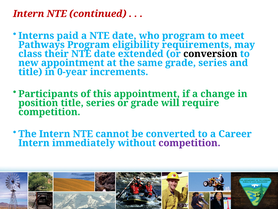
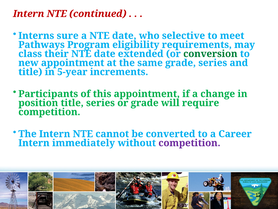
paid: paid -> sure (68, 36)
who program: program -> selective (184, 36)
conversion colour: black -> green (210, 54)
0-year: 0-year -> 5-year (72, 72)
